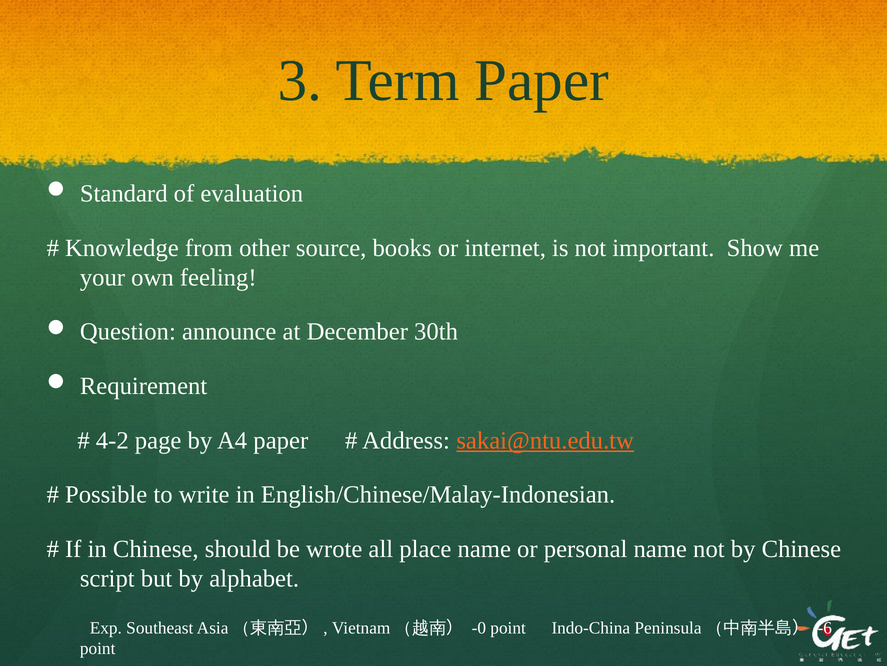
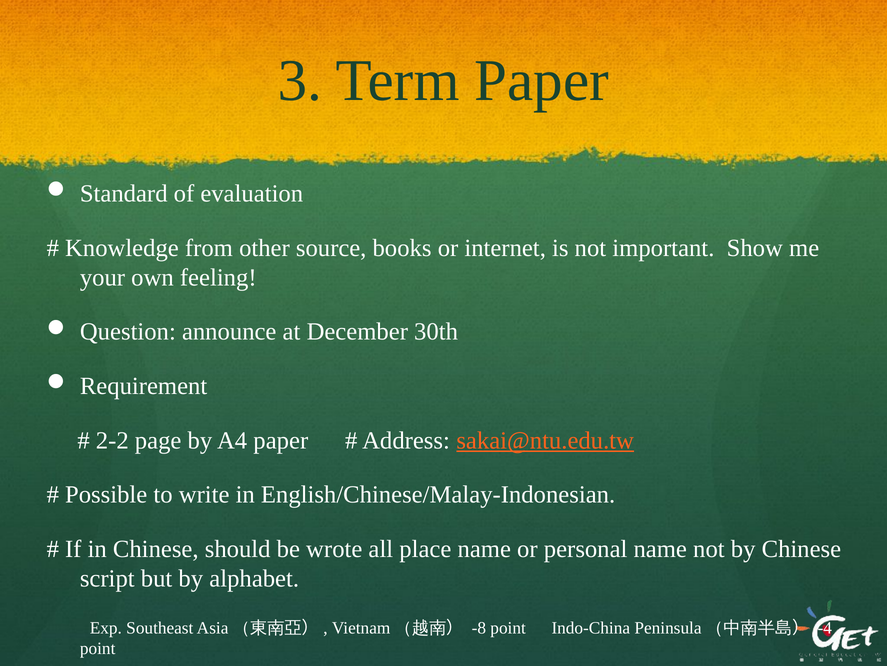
4-2: 4-2 -> 2-2 (112, 440)
-0: -0 -> -8 (479, 627)
-6: -6 -> -4 (825, 627)
